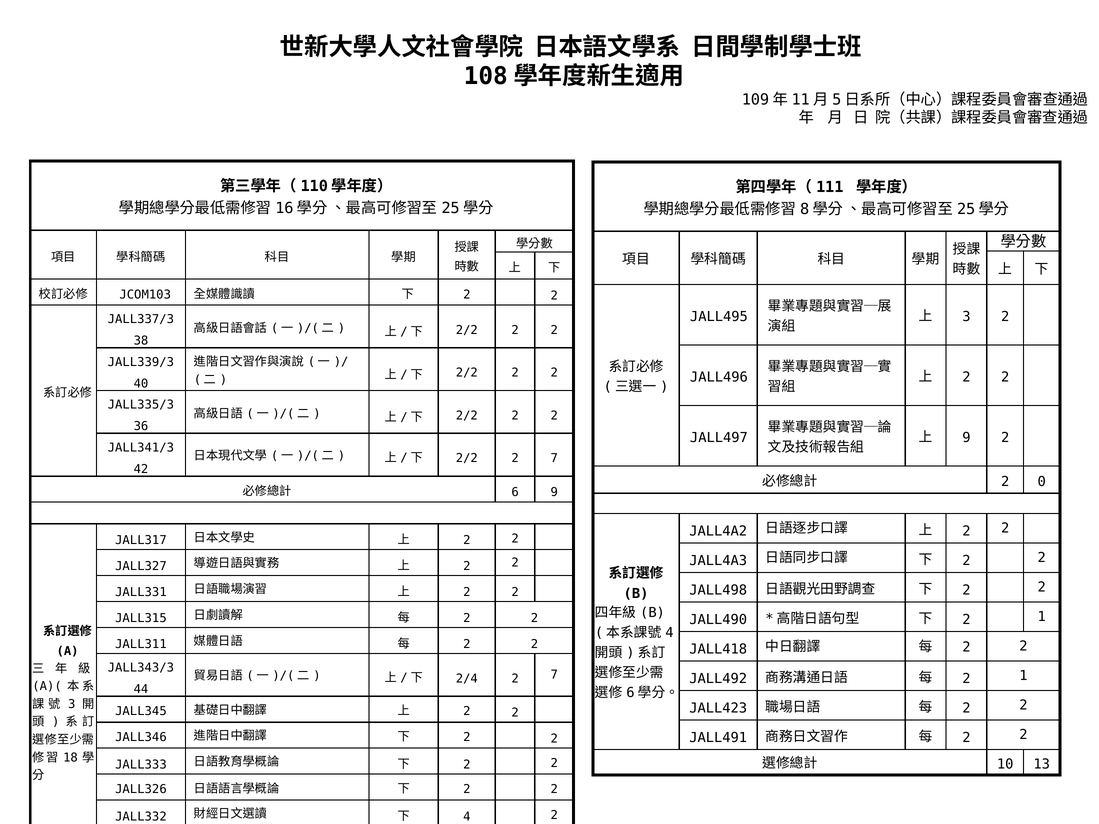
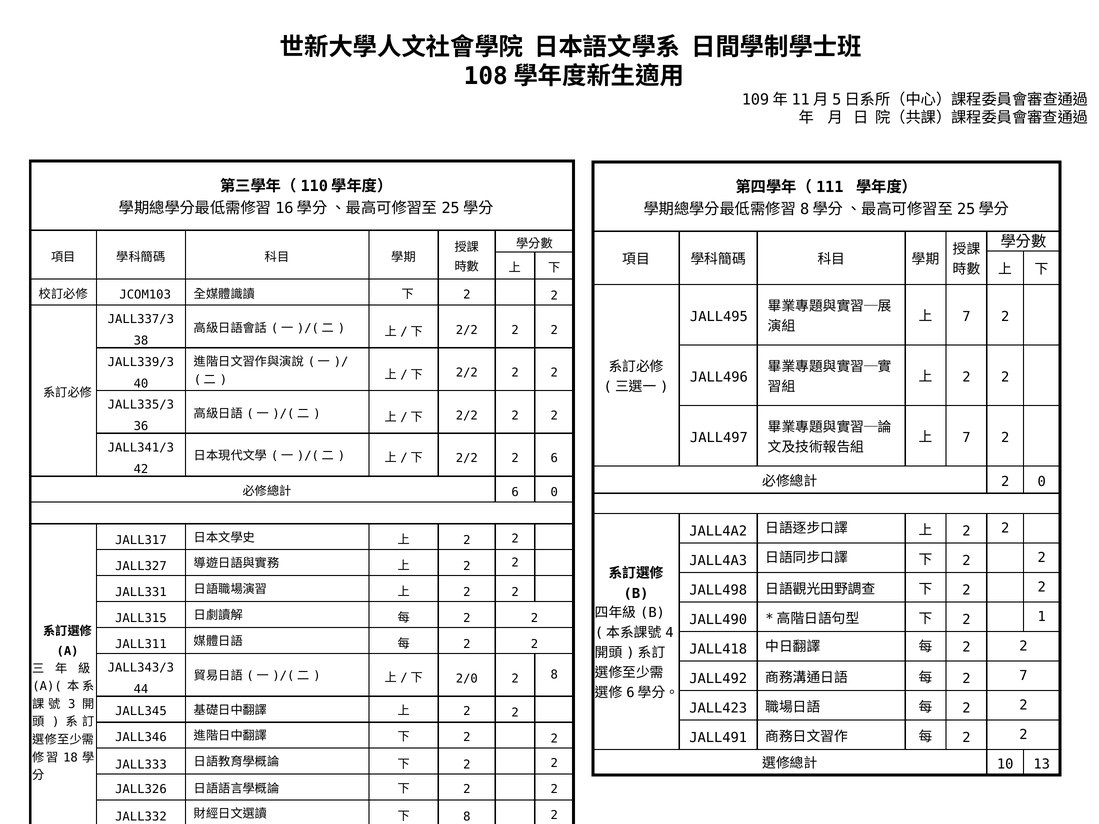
3: 3 -> 7 (967, 317)
9: 9 -> 7 (967, 438)
2/2 2 7: 7 -> 6 (554, 459)
6 9: 9 -> 0 (554, 492)
2/4: 2/4 -> 2/0 (467, 679)
7: 7 -> 8 (554, 675)
1: 1 -> 7 (1023, 676)
4: 4 -> 8 (467, 817)
